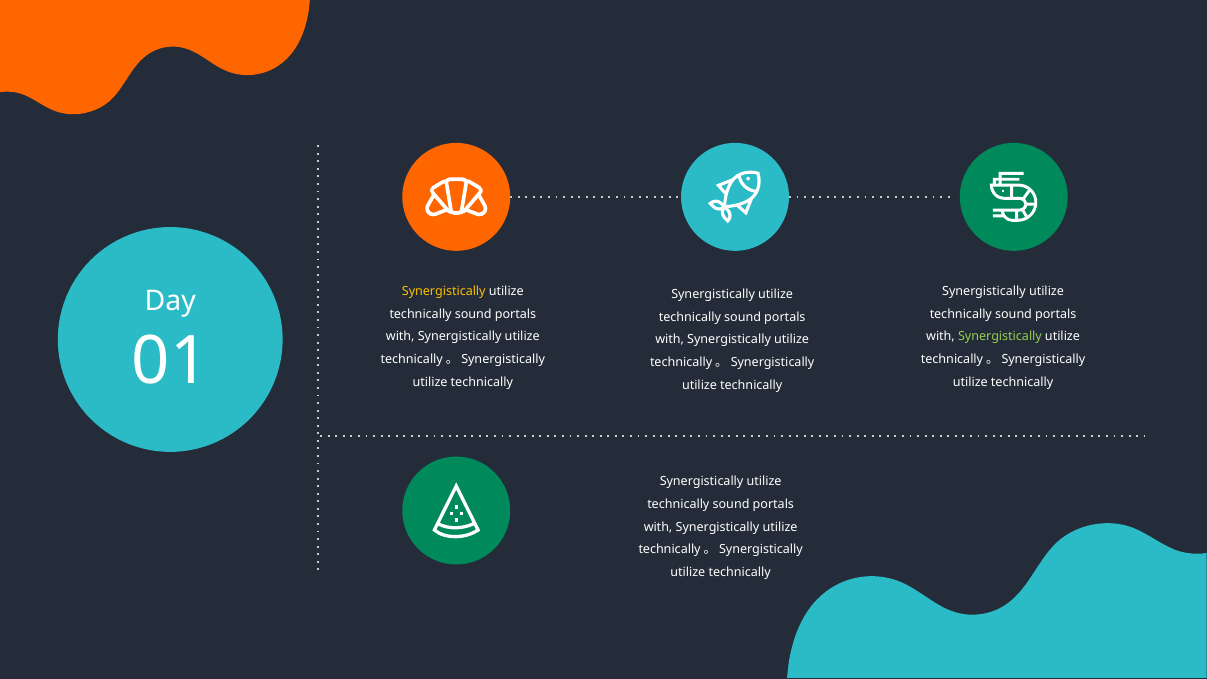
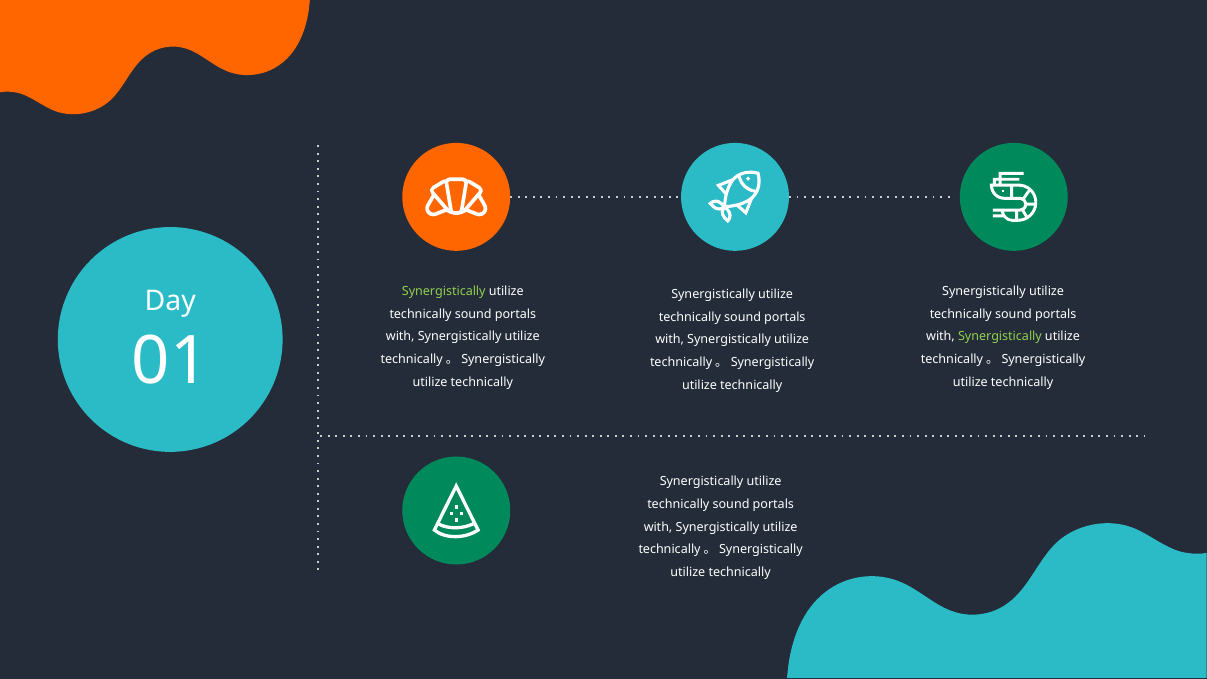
Synergistically colour: yellow -> light green (444, 291)
